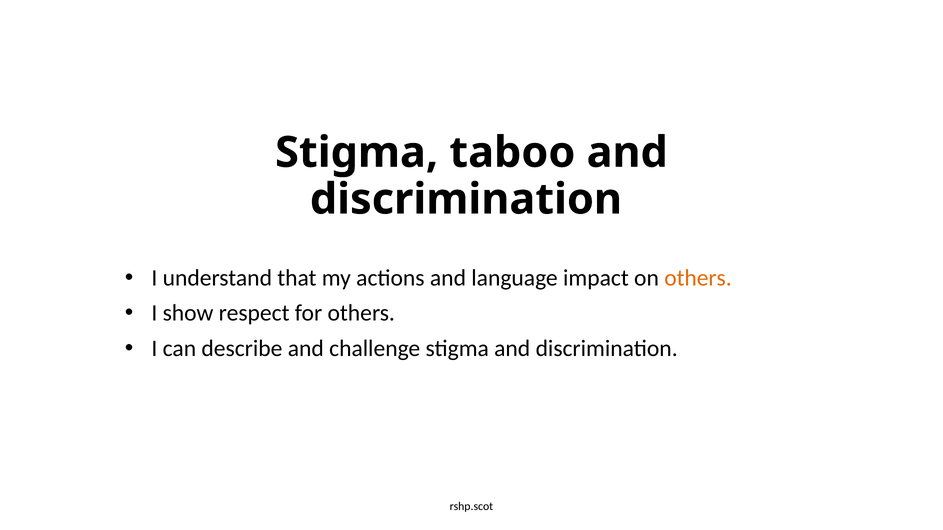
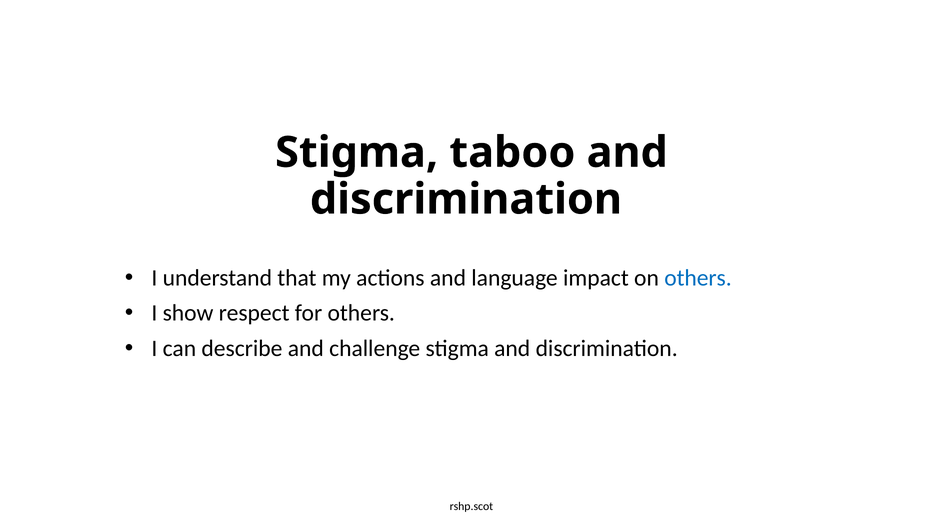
others colour: orange -> blue (698, 278)
